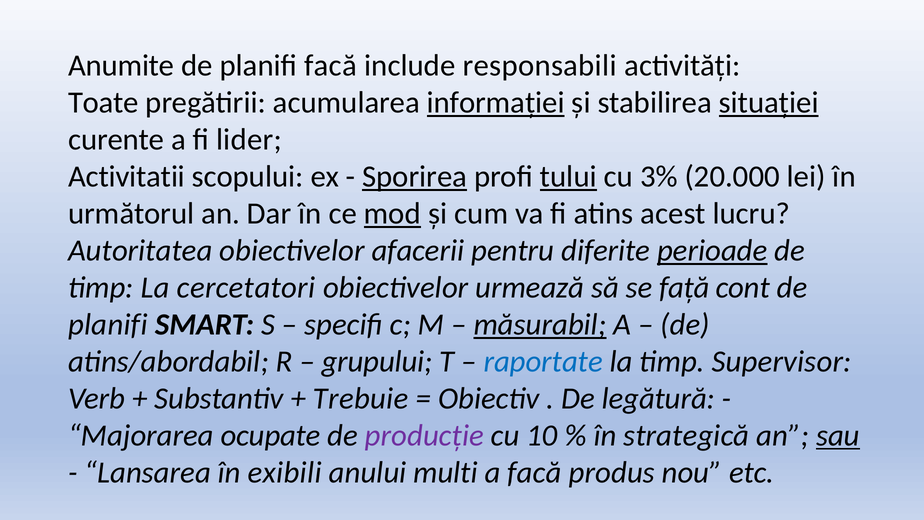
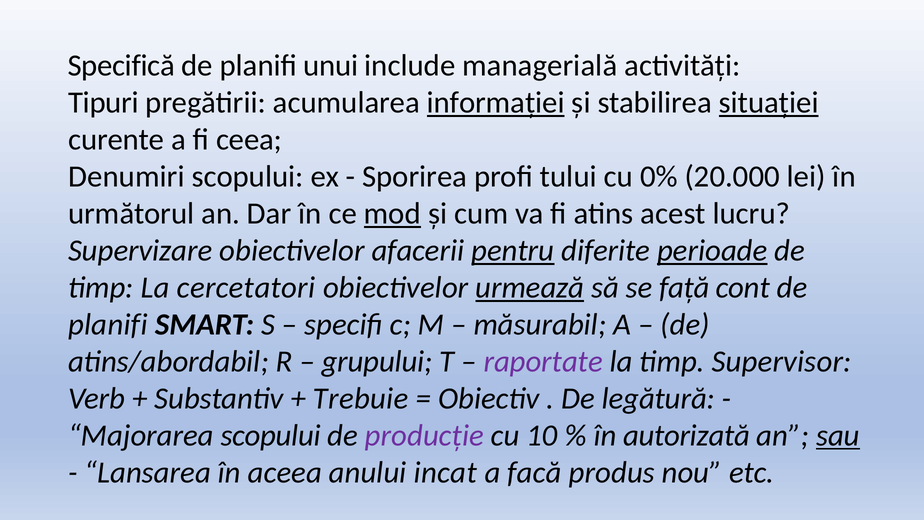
Anumite: Anumite -> Specifică (121, 66)
planifi facă: facă -> unui (331, 66)
responsabili: responsabili -> managerială (540, 66)
Toate: Toate -> Tipuri (103, 103)
lider: lider -> ceea (249, 140)
Activitatii: Activitatii -> Denumiri (126, 177)
Sporirea underline: present -> none (415, 177)
tului underline: present -> none (568, 177)
3%: 3% -> 0% (659, 177)
Autoritatea: Autoritatea -> Supervizare (140, 250)
pentru underline: none -> present (513, 250)
urmează underline: none -> present (530, 287)
măsurabil underline: present -> none (540, 324)
raportate colour: blue -> purple (543, 361)
Majorarea ocupate: ocupate -> scopului (271, 435)
strategică: strategică -> autorizată (687, 435)
exibili: exibili -> aceea (285, 472)
multi: multi -> incat (445, 472)
